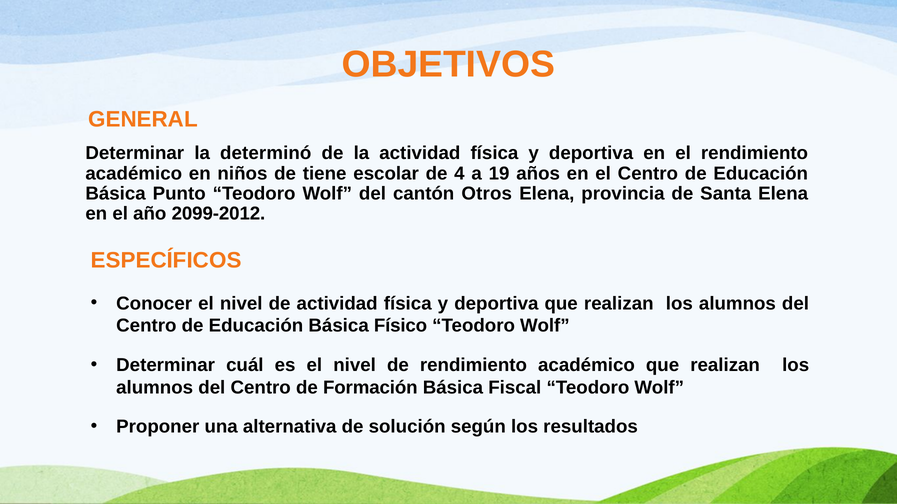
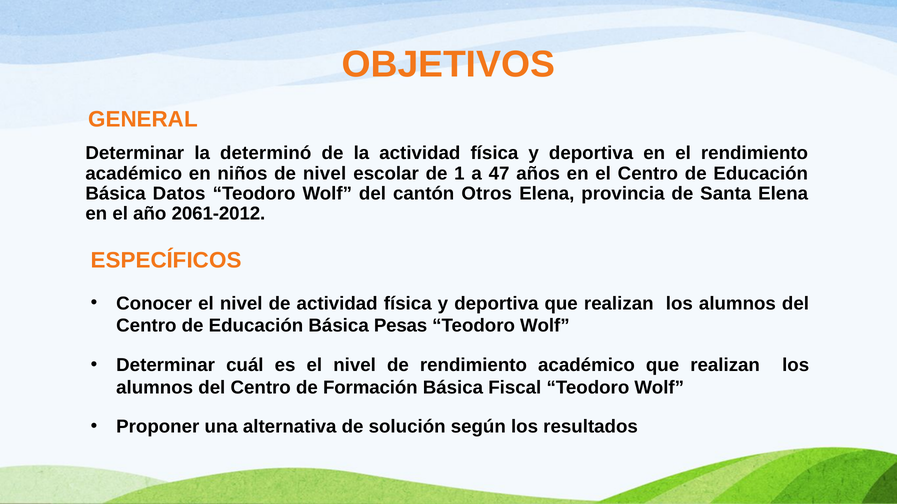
de tiene: tiene -> nivel (325, 174)
4: 4 -> 1 (459, 174)
19: 19 -> 47 (499, 174)
Punto: Punto -> Datos (179, 194)
2099-2012: 2099-2012 -> 2061-2012 (218, 214)
Físico: Físico -> Pesas (401, 326)
